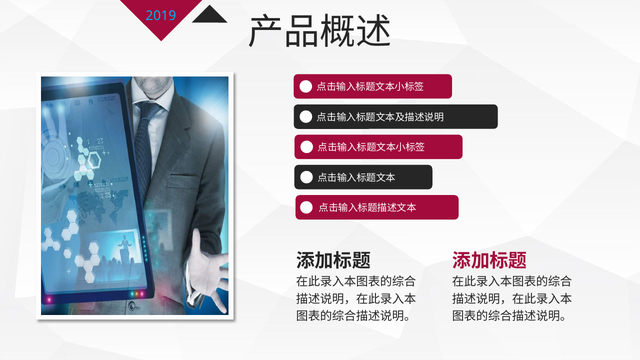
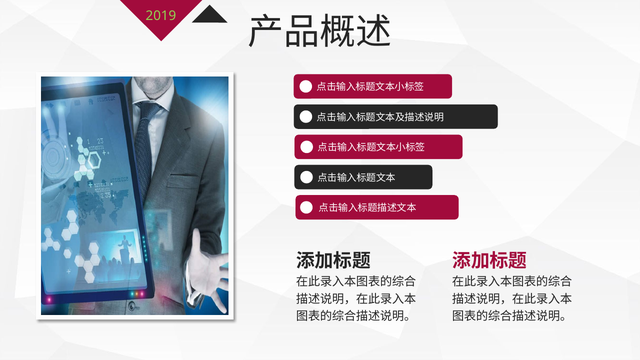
2019 colour: light blue -> light green (161, 16)
